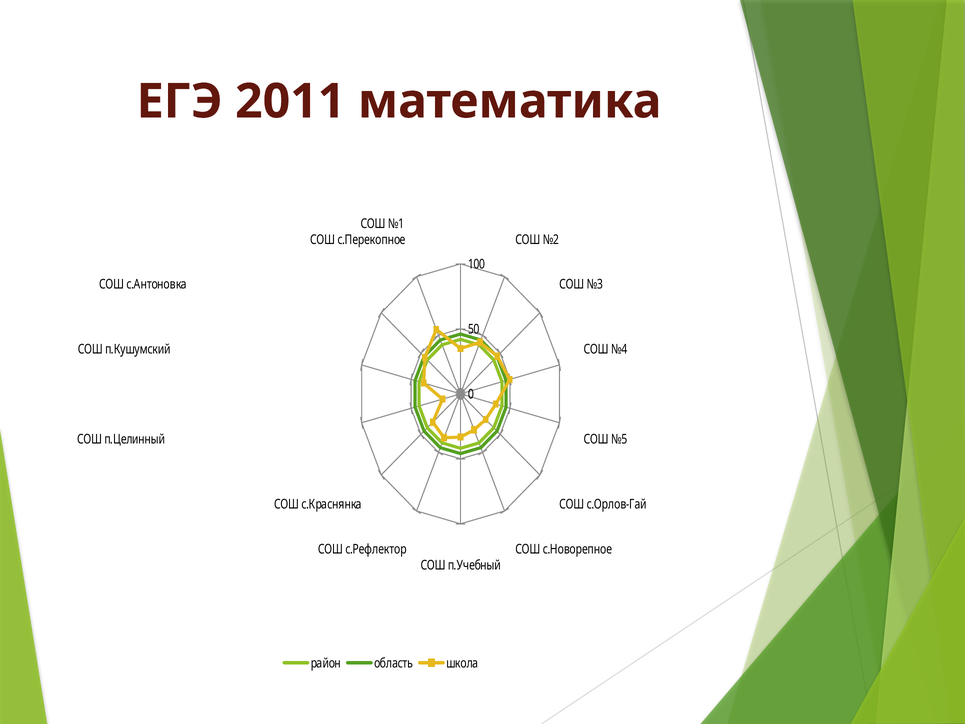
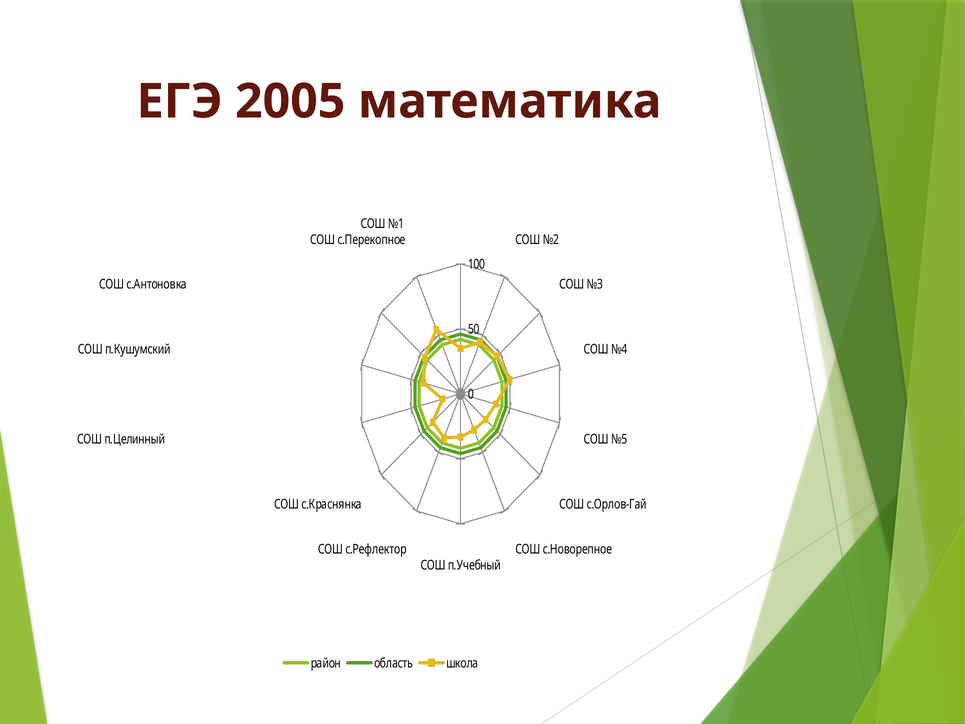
2011: 2011 -> 2005 (290, 101)
